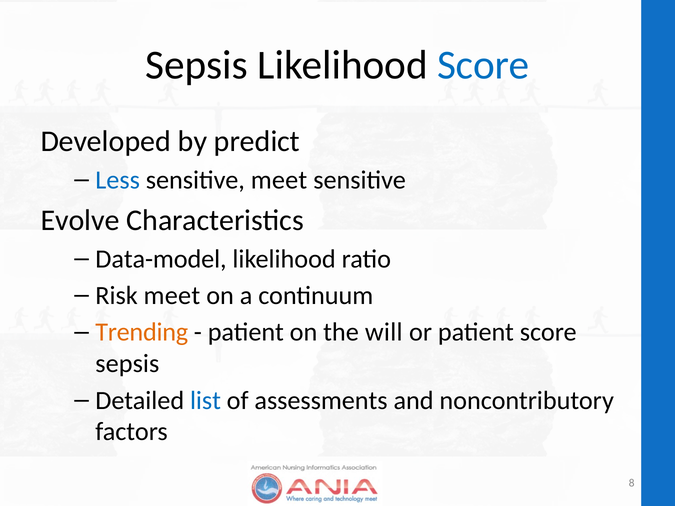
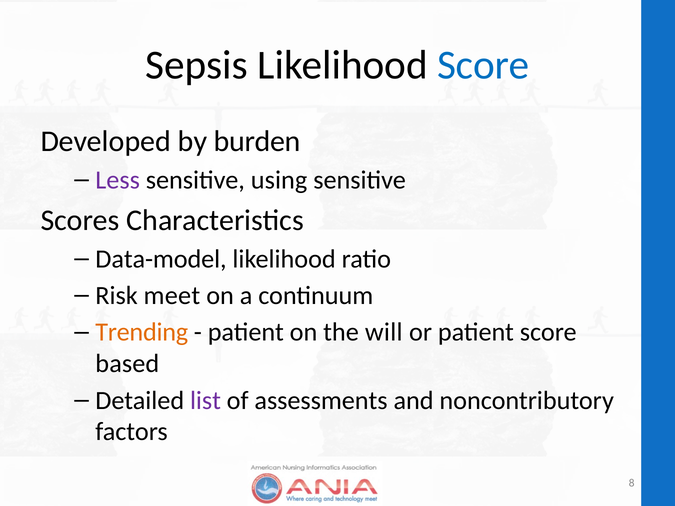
predict: predict -> burden (257, 142)
Less colour: blue -> purple (118, 180)
sensitive meet: meet -> using (279, 180)
Evolve: Evolve -> Scores (80, 220)
sepsis: sepsis -> based (127, 364)
list colour: blue -> purple (205, 401)
